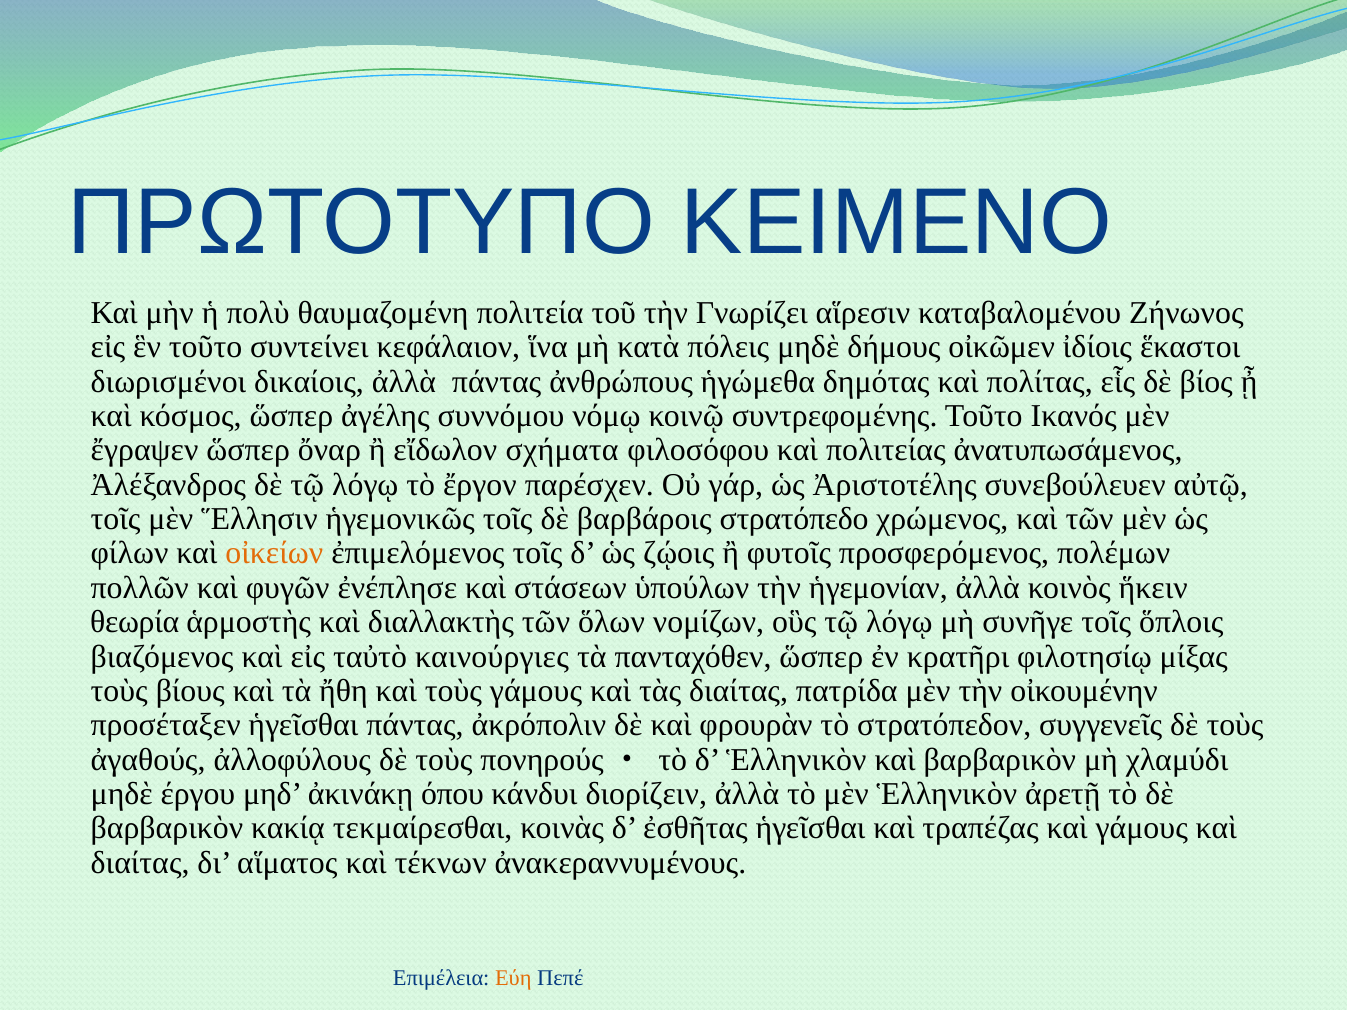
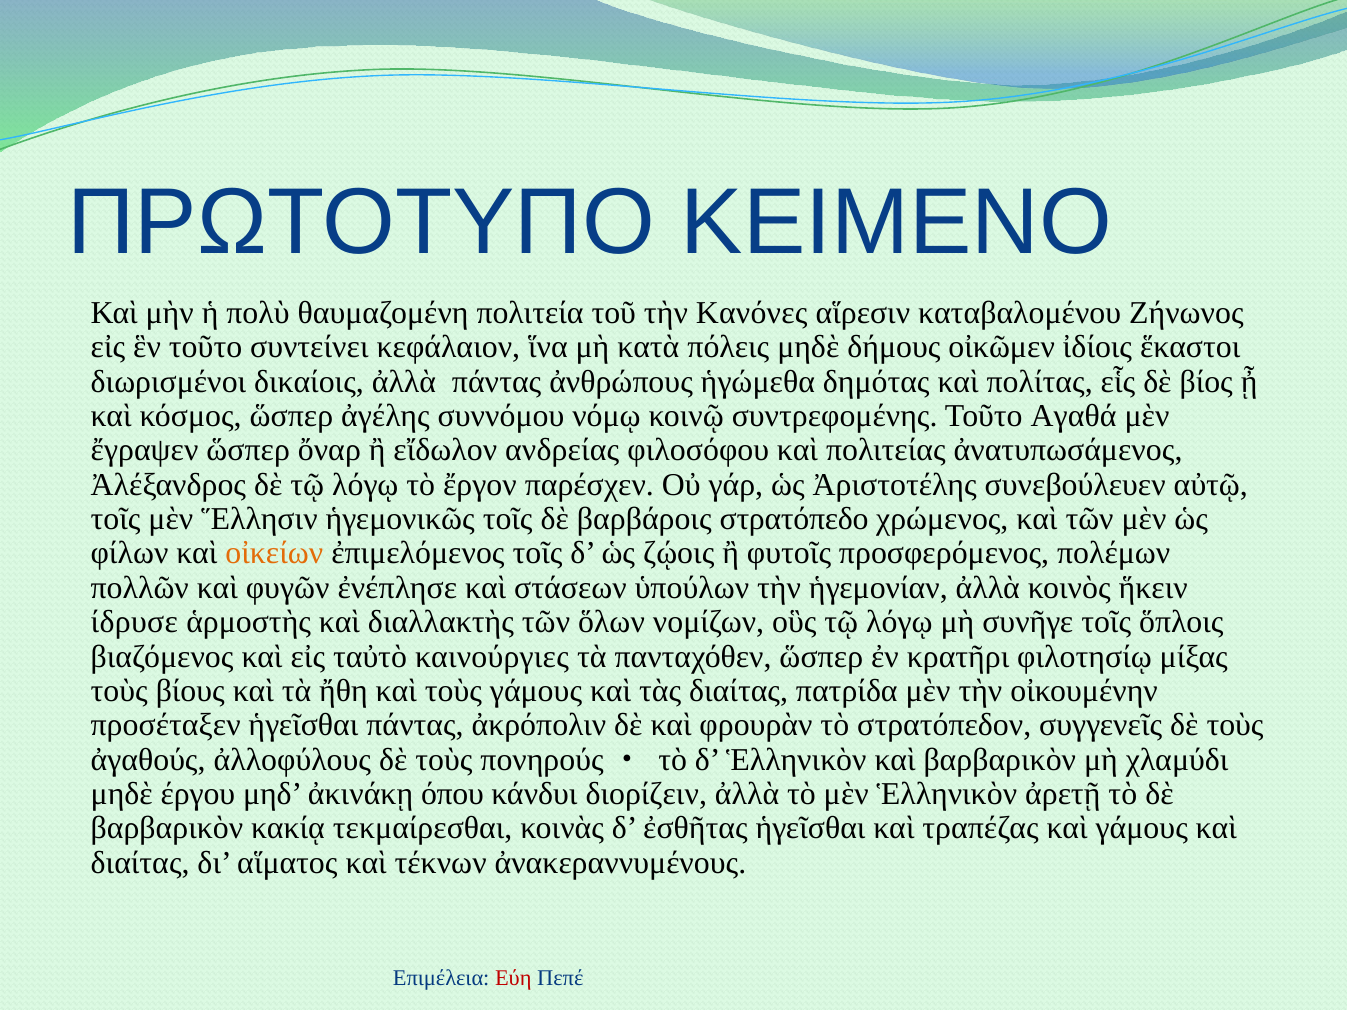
Γνωρίζει: Γνωρίζει -> Κανόνες (752, 313)
Ικανός: Ικανός -> Αγαθά (1074, 416)
σχήματα: σχήματα -> ανδρείας (562, 451)
θεωρία: θεωρία -> ίδρυσε (134, 622)
Εύη colour: orange -> red (513, 978)
